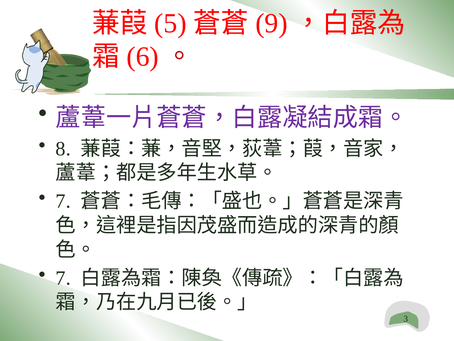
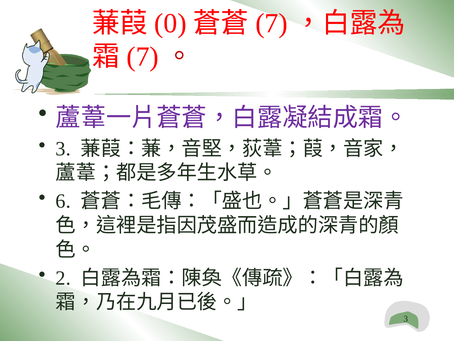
5: 5 -> 0 (170, 23)
9: 9 -> 7 (272, 23)
6: 6 -> 7 (143, 57)
8: 8 -> 3 (63, 148)
7: 7 -> 6 (63, 201)
7: 7 -> 2 (63, 278)
